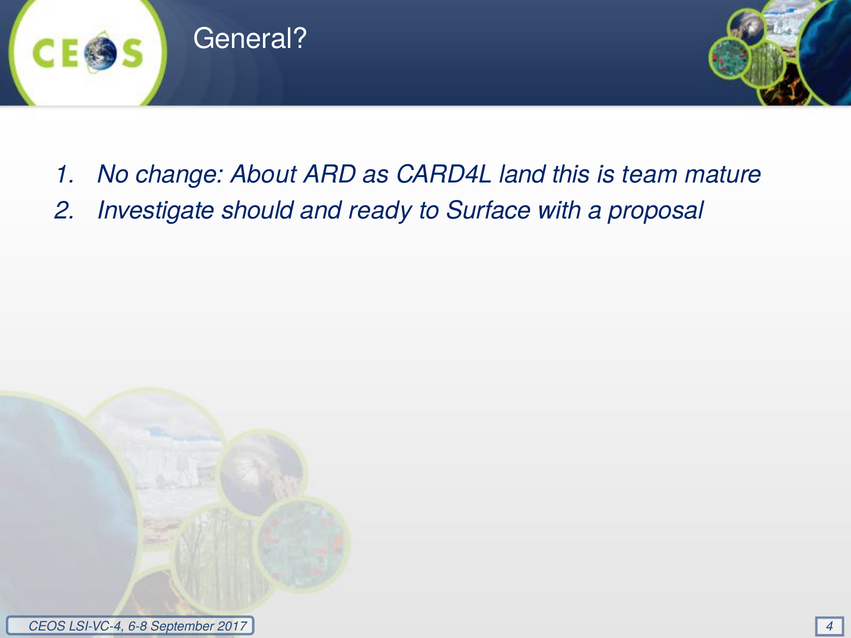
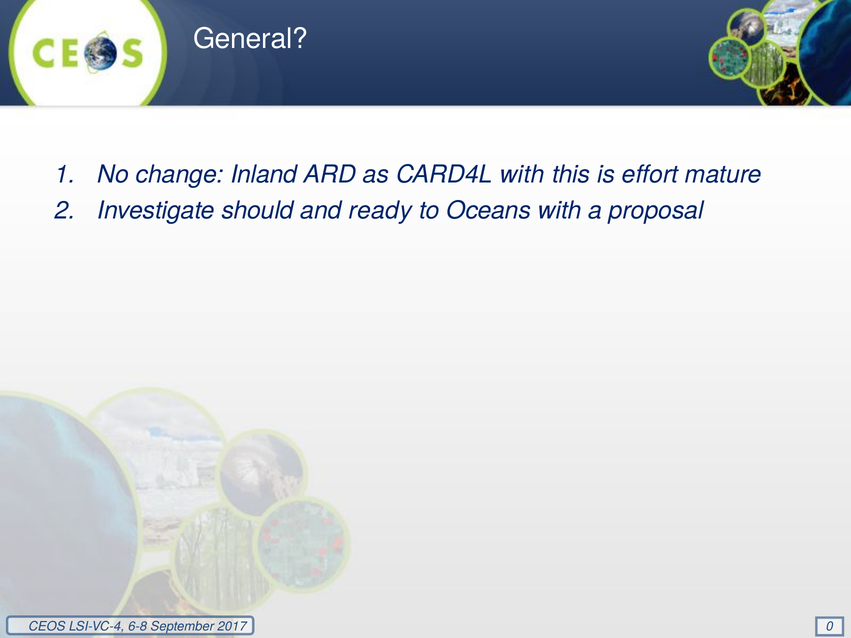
About: About -> Inland (264, 175)
CARD4L land: land -> with (522, 175)
team: team -> effort (650, 175)
Surface: Surface -> Oceans (489, 210)
4: 4 -> 0 (830, 627)
